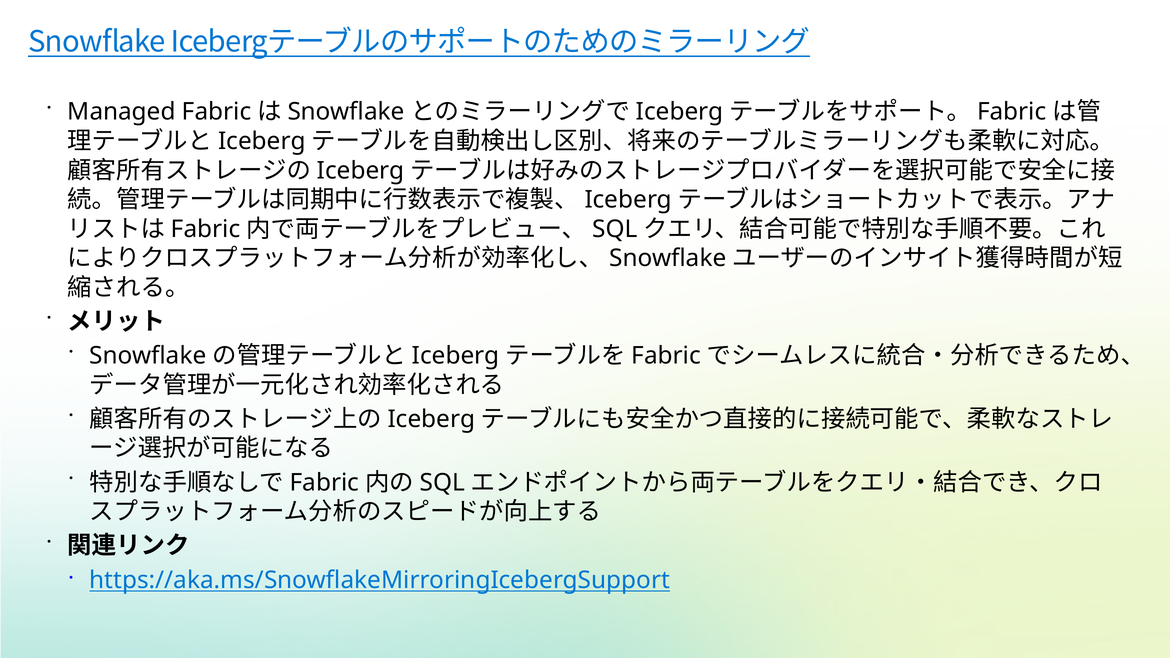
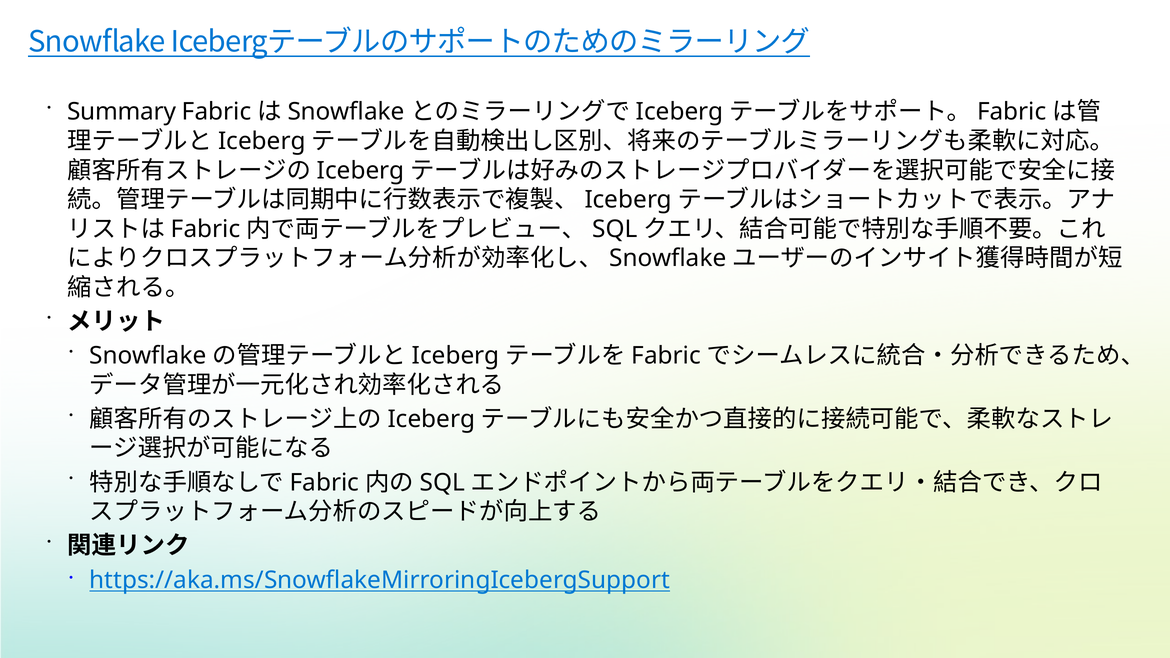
Managed: Managed -> Summary (122, 112)
